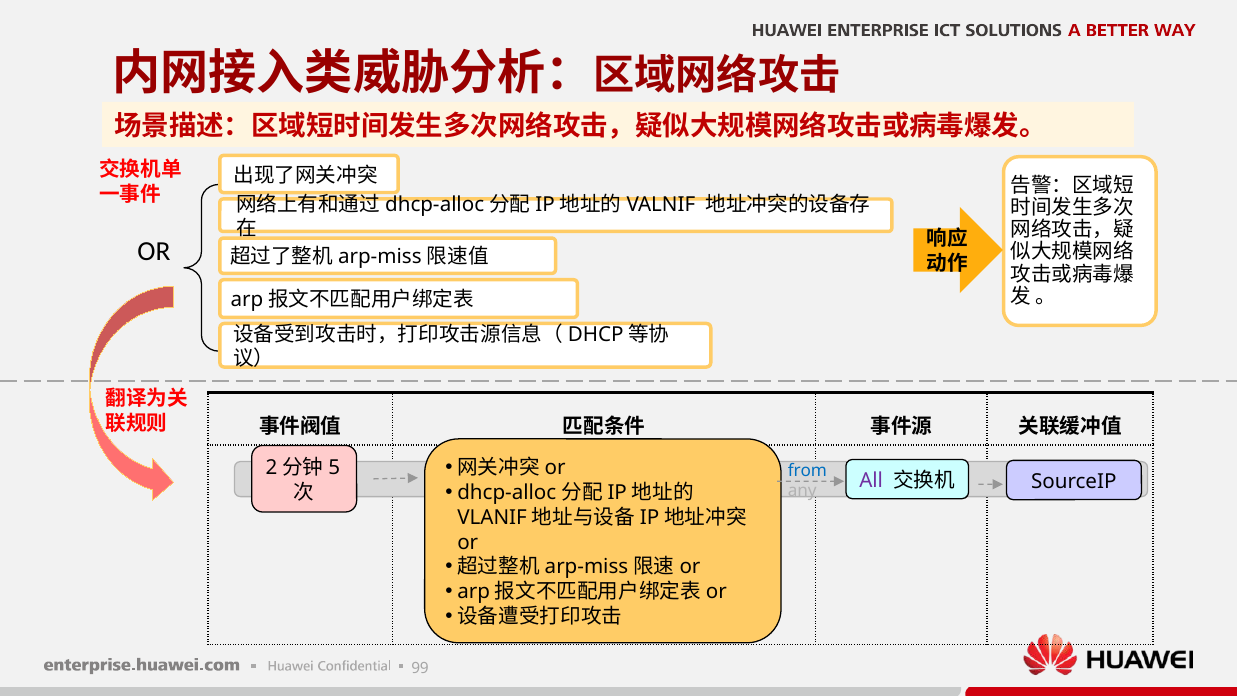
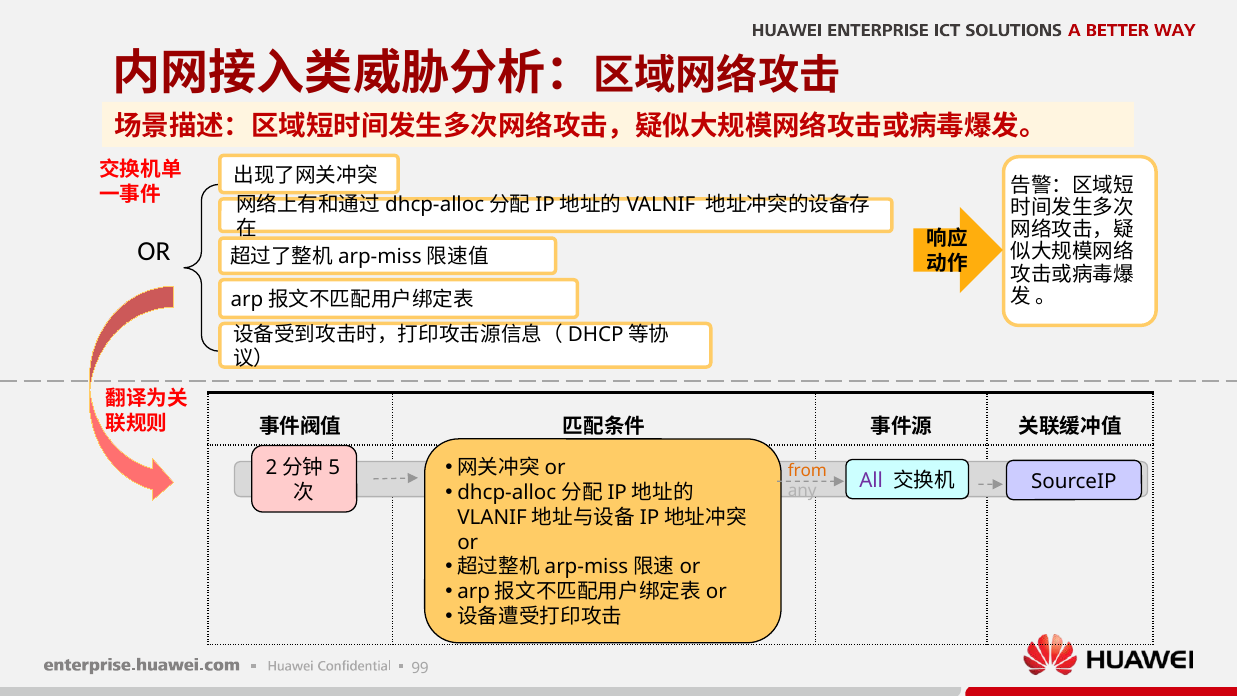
from colour: blue -> orange (807, 470)
